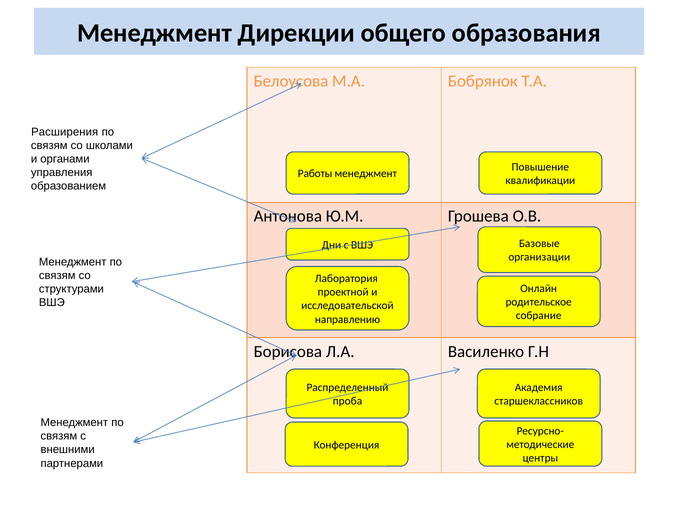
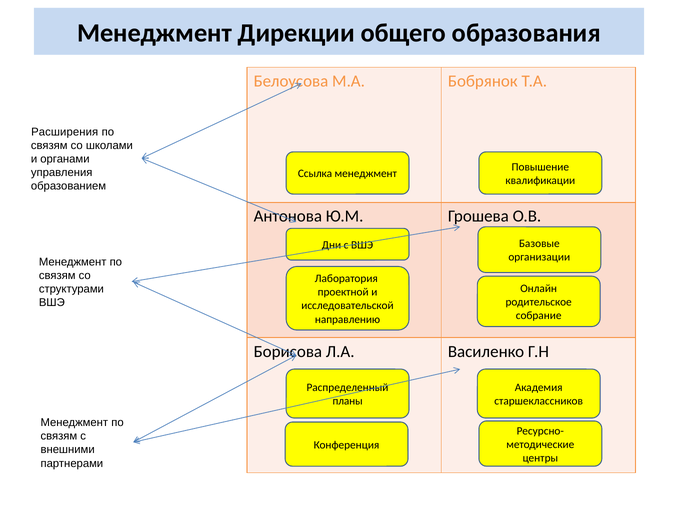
Работы: Работы -> Ссылка (315, 174)
проба: проба -> планы (348, 401)
